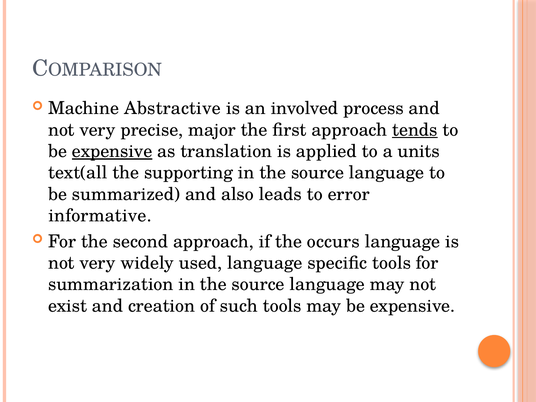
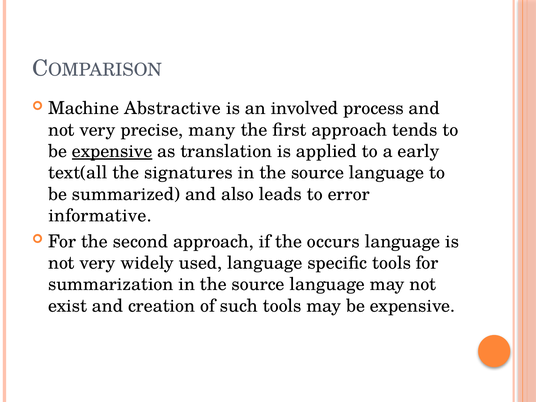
major: major -> many (212, 130)
tends underline: present -> none (415, 130)
units: units -> early (419, 151)
supporting: supporting -> signatures (188, 173)
